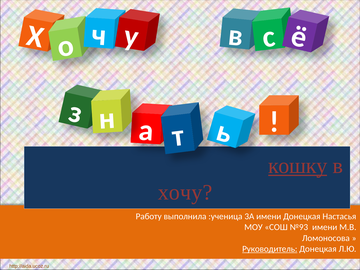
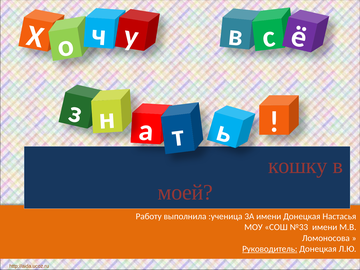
кошку underline: present -> none (298, 166)
хочу: хочу -> моей (185, 192)
№93: №93 -> №33 (299, 227)
